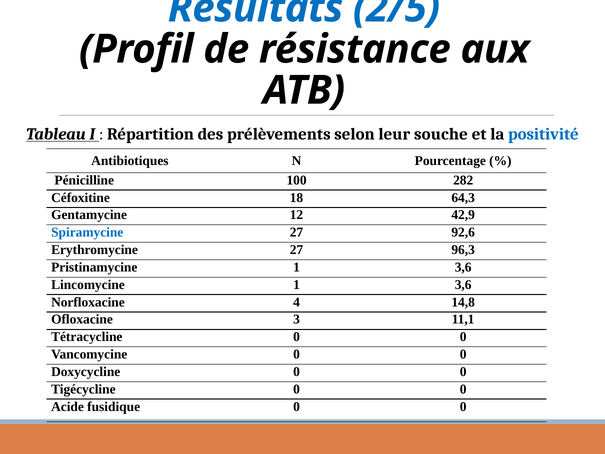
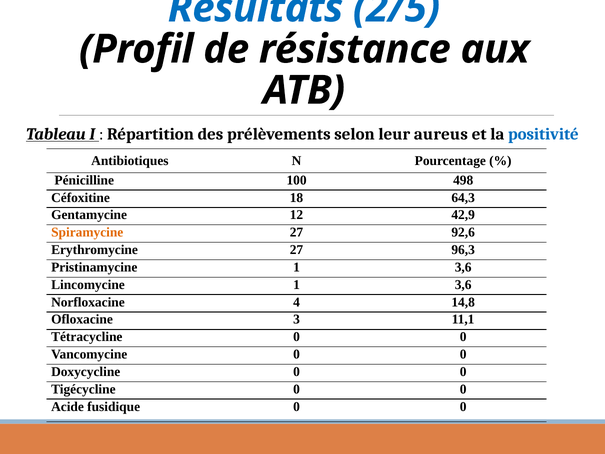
souche: souche -> aureus (441, 134)
282: 282 -> 498 (463, 180)
Spiramycine colour: blue -> orange (87, 232)
